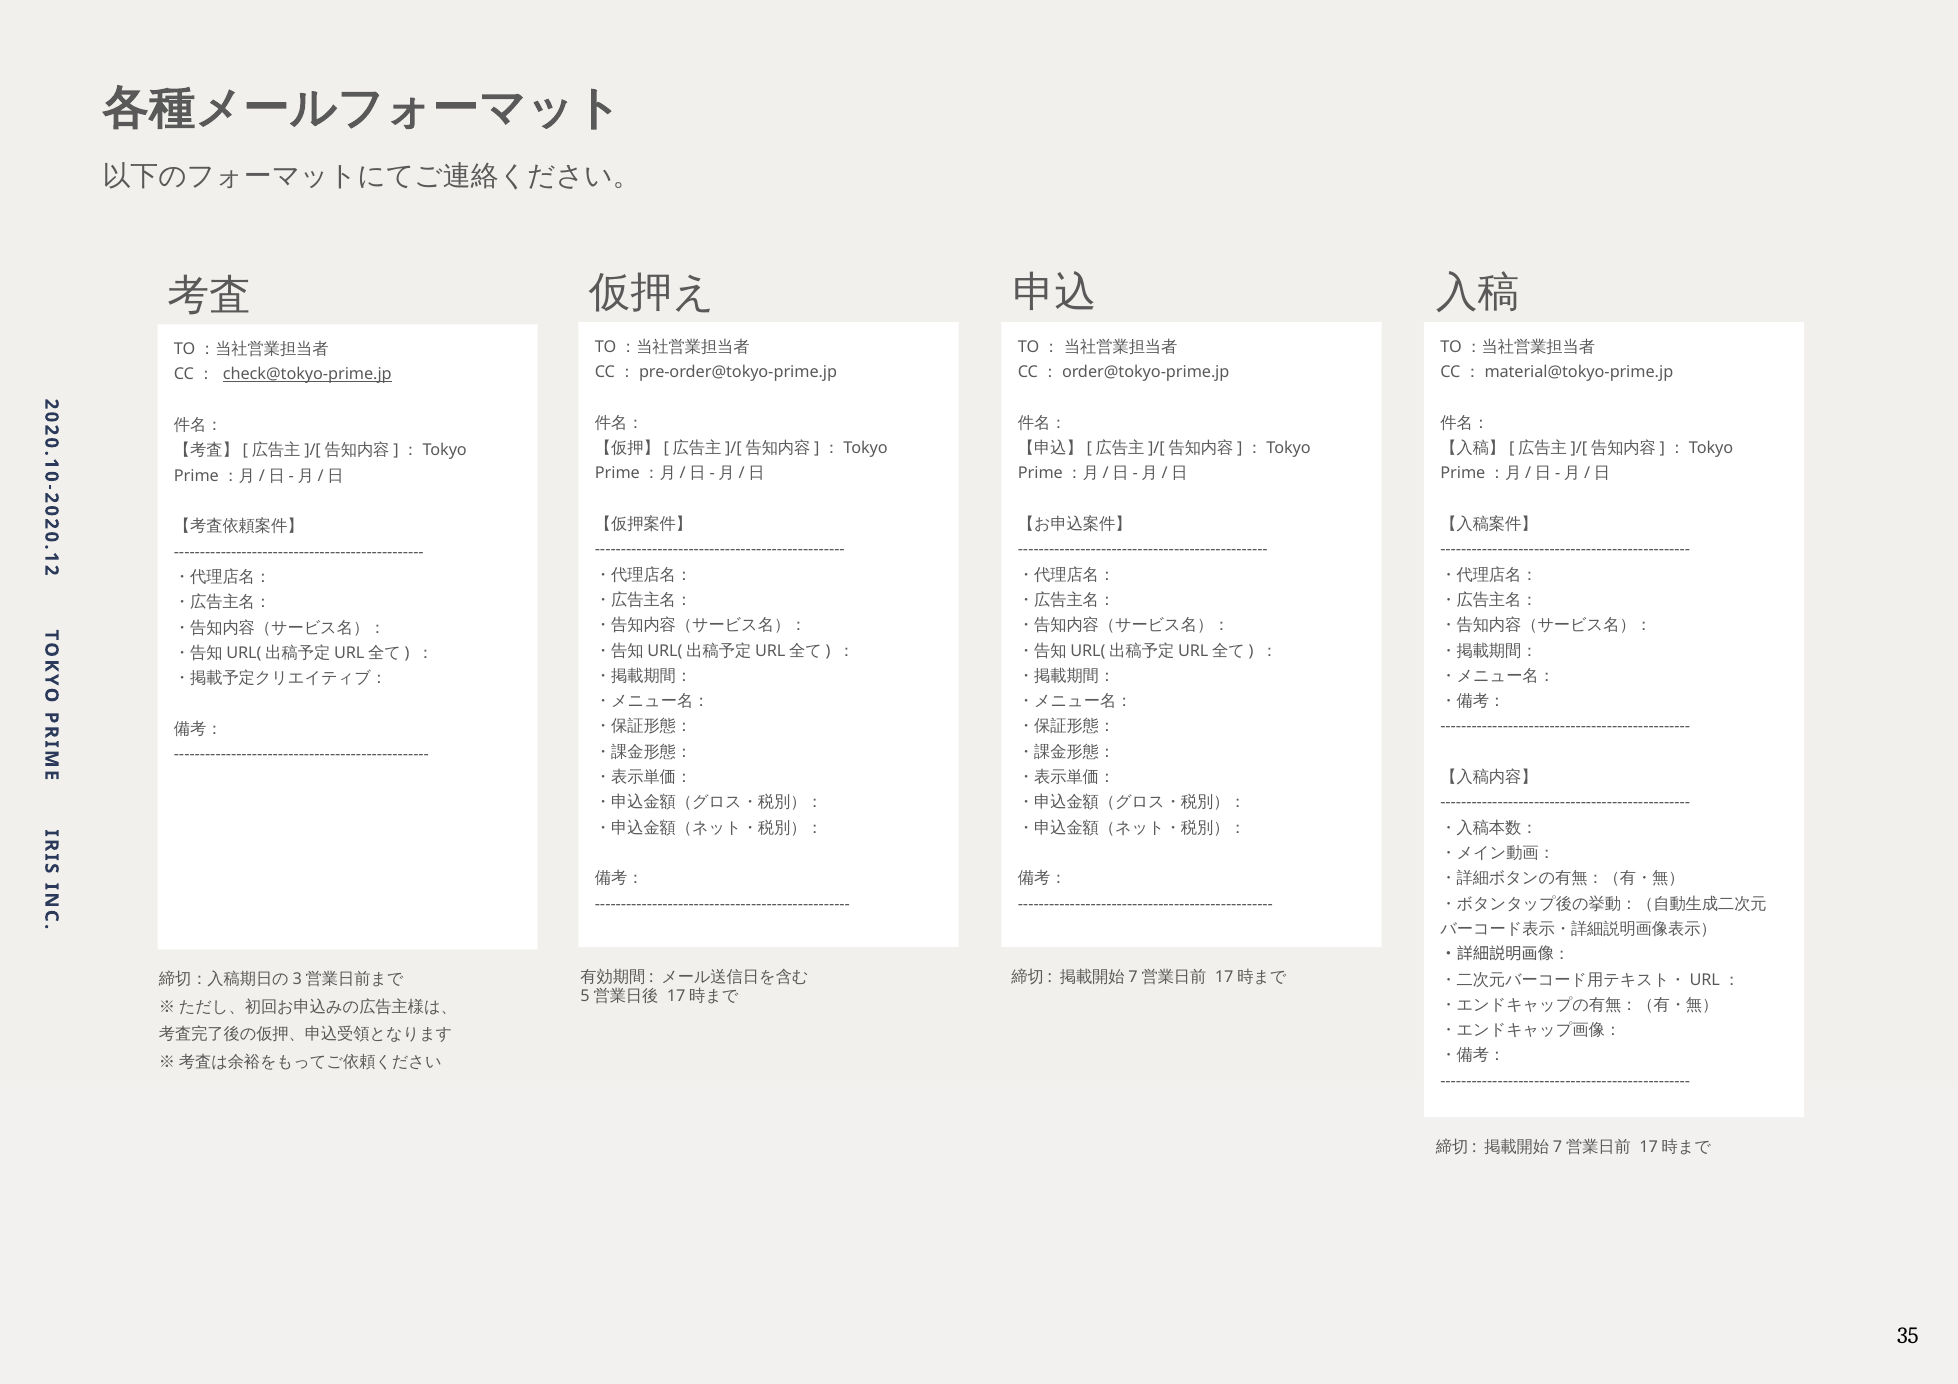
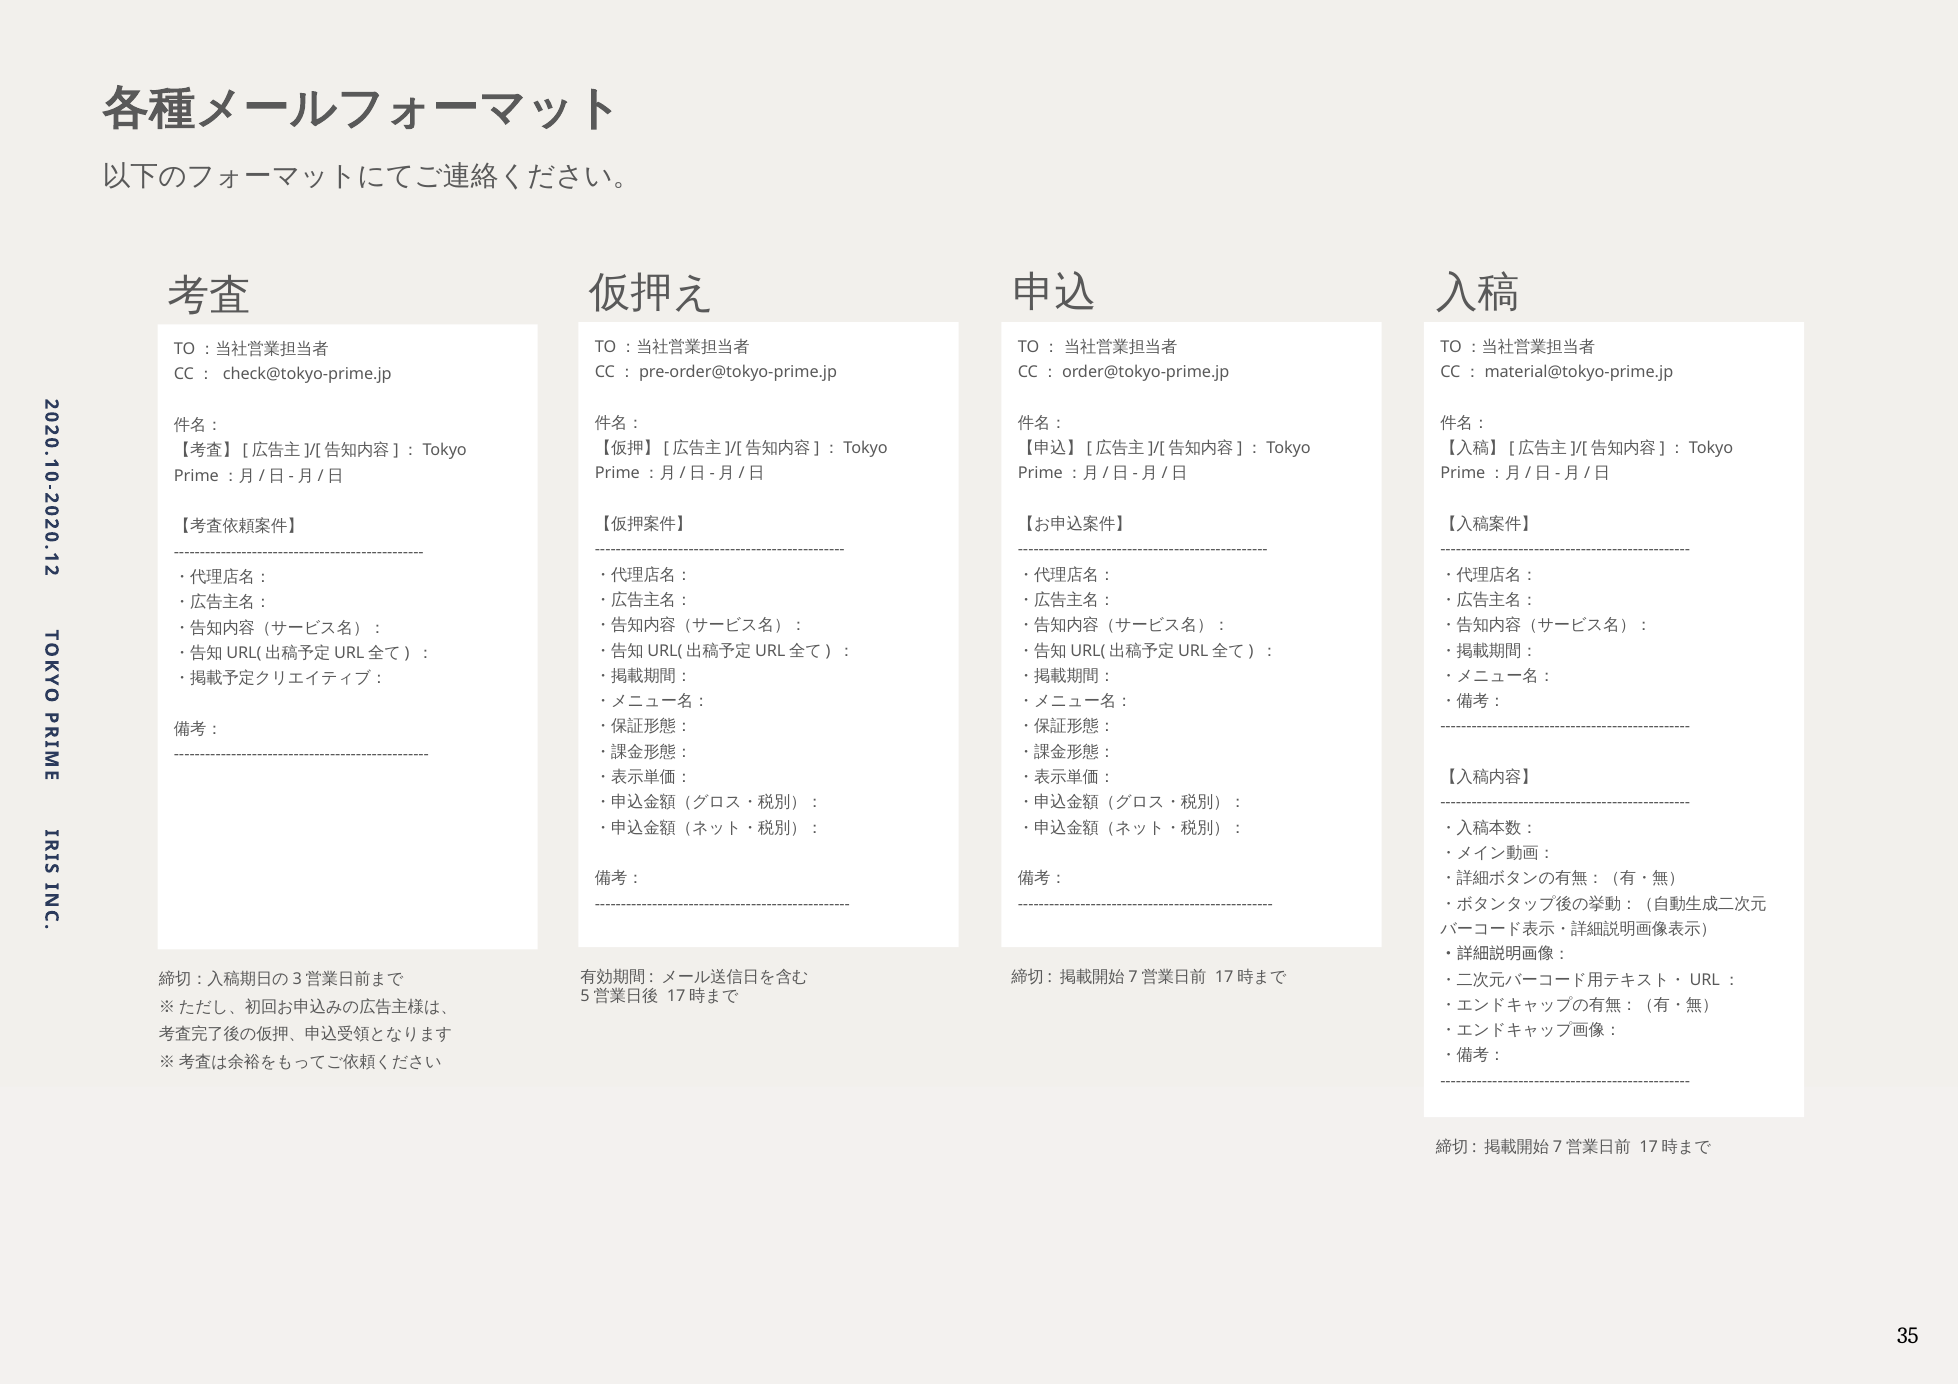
check@tokyo-prime.jp underline: present -> none (307, 375)
